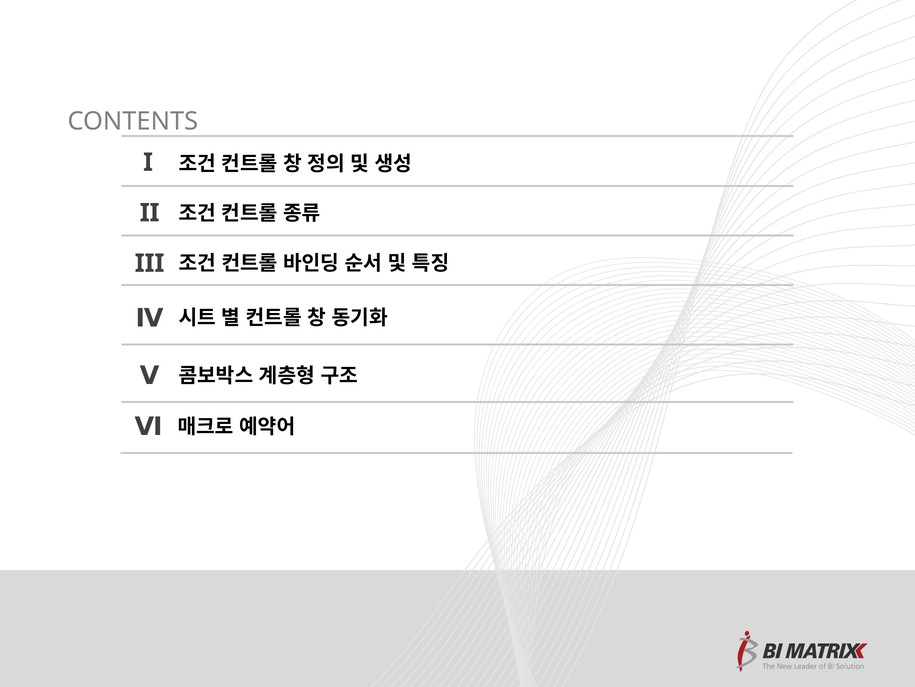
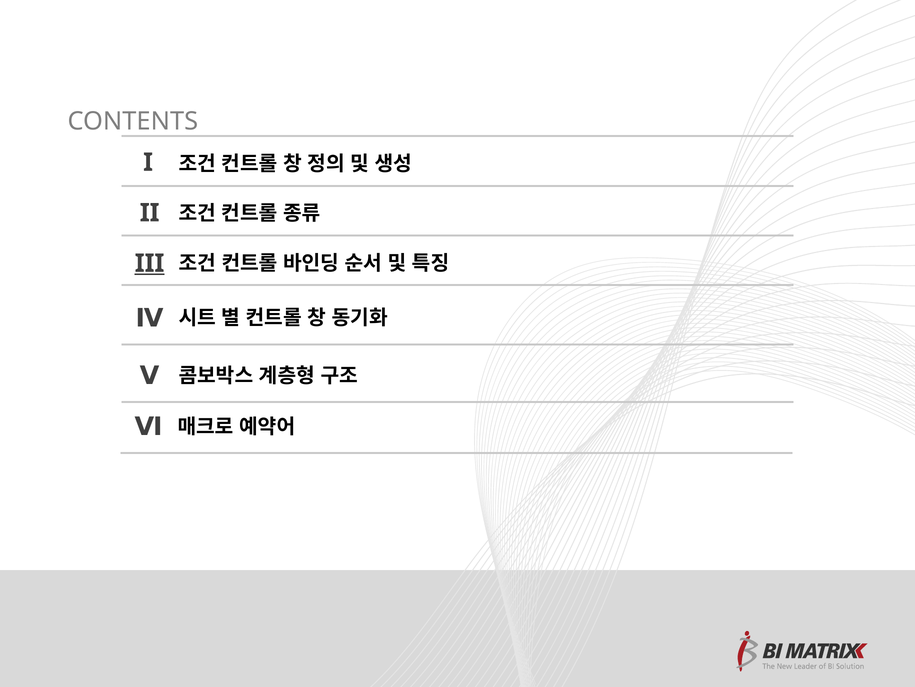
III underline: none -> present (150, 263)
